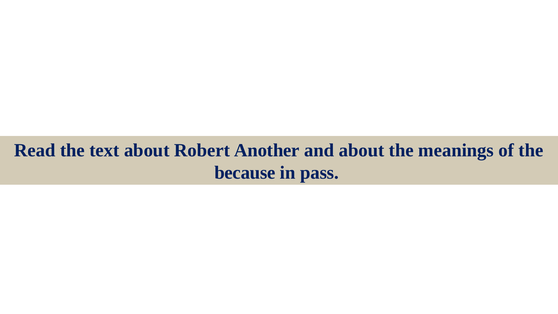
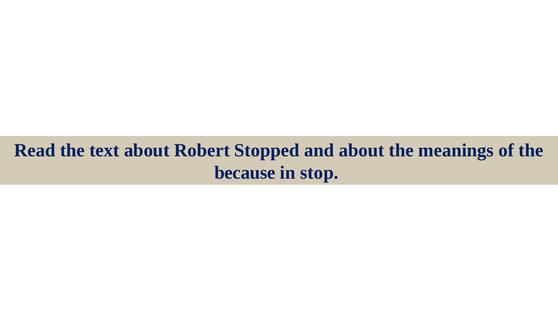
Another: Another -> Stopped (267, 150)
pass: pass -> stop (319, 173)
